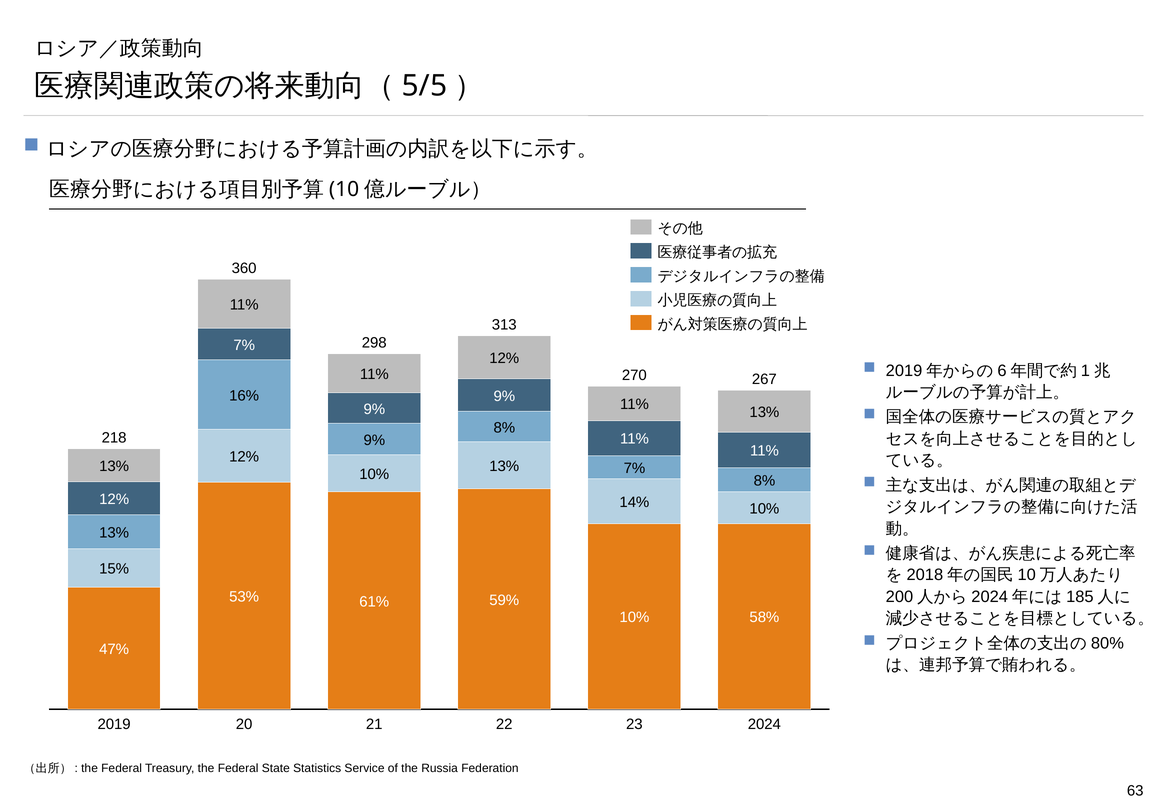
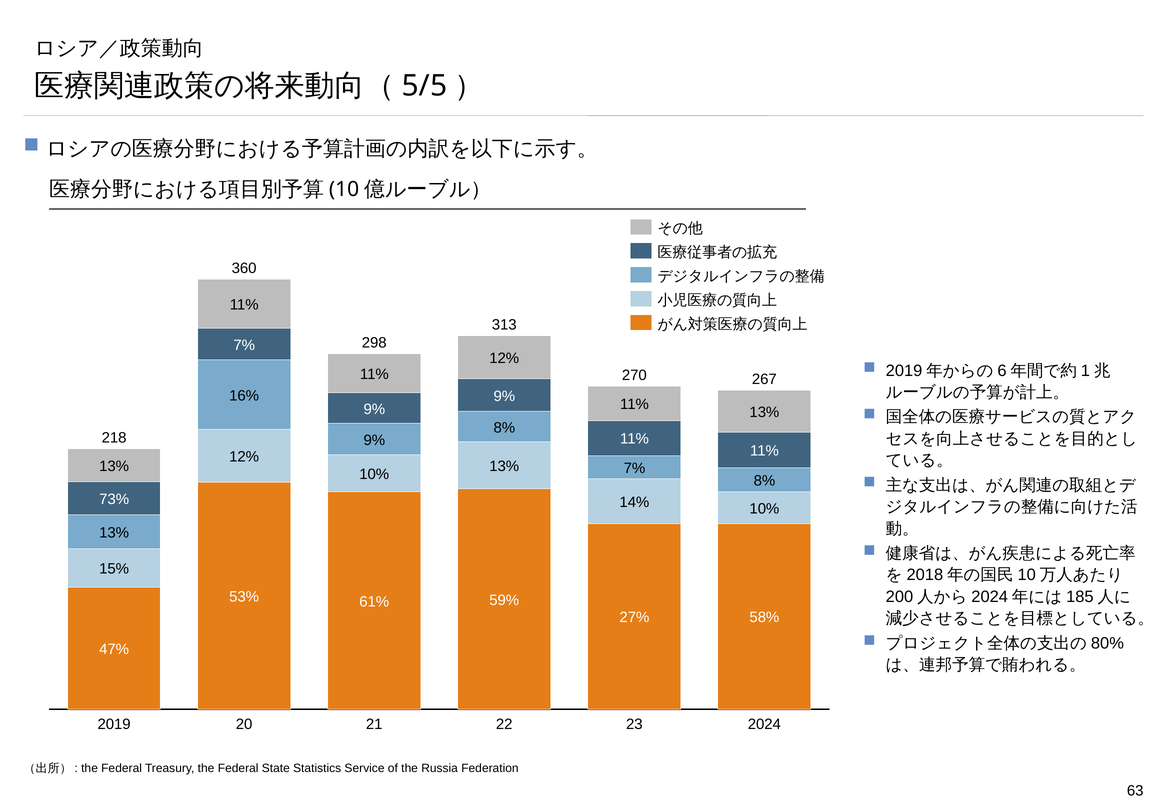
12%: 12% -> 73% (114, 499)
10%: 10% -> 27% (634, 617)
